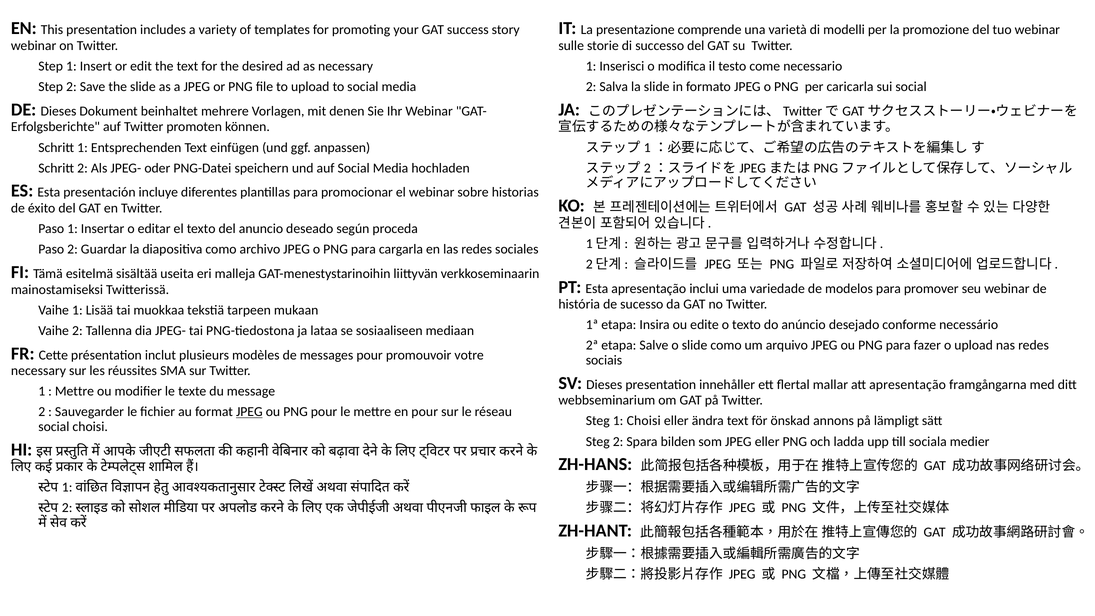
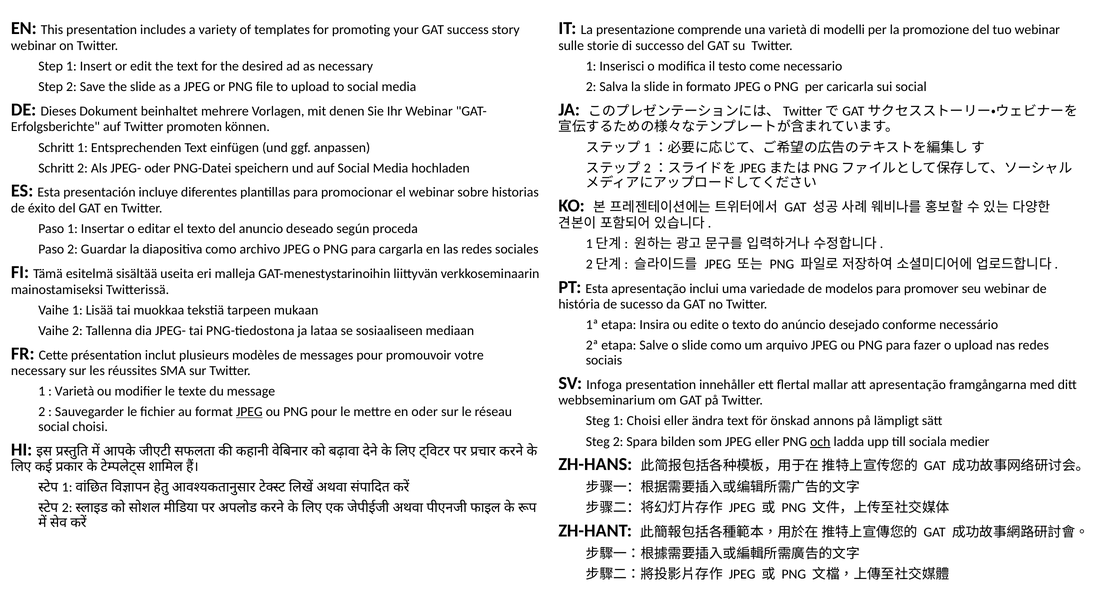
SV Dieses: Dieses -> Infoga (604, 385)
Mettre: Mettre -> Varietà (75, 391)
en pour: pour -> oder (425, 412)
och underline: none -> present (820, 441)
